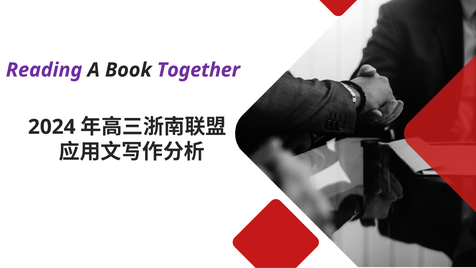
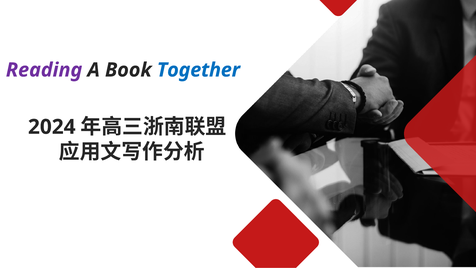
Together colour: purple -> blue (198, 70)
